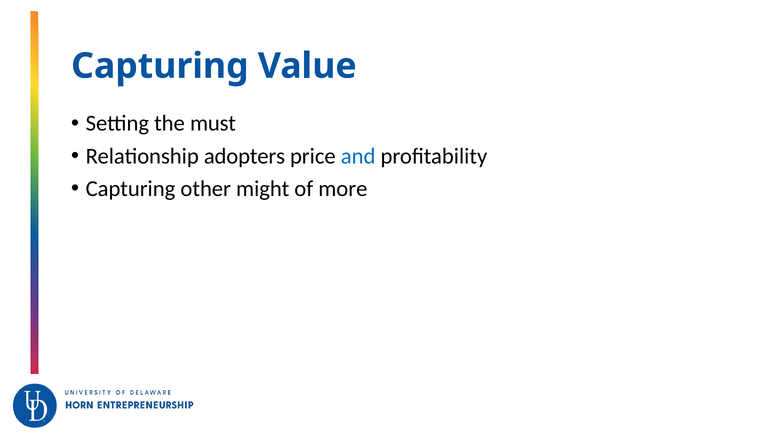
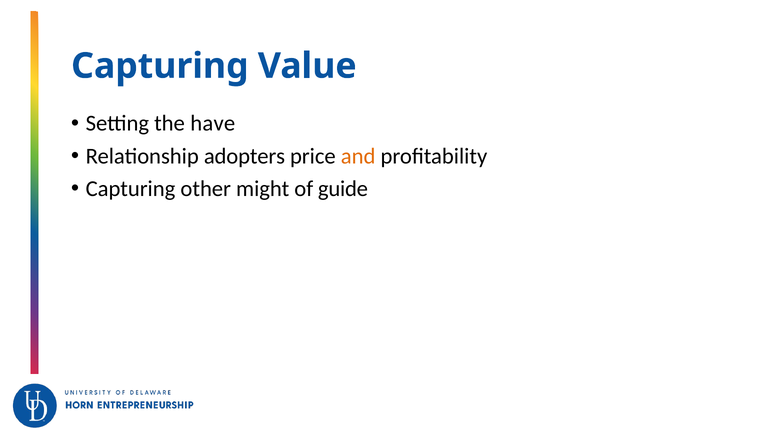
must: must -> have (213, 124)
and colour: blue -> orange (358, 156)
more: more -> guide (343, 189)
